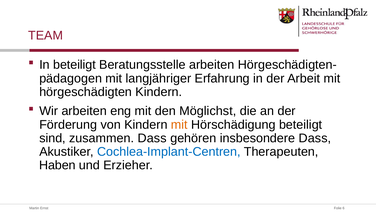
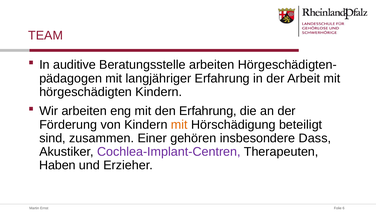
In beteiligt: beteiligt -> auditive (74, 65)
den Möglichst: Möglichst -> Erfahrung (208, 111)
zusammen Dass: Dass -> Einer (152, 138)
Cochlea-Implant-Centren colour: blue -> purple (169, 151)
